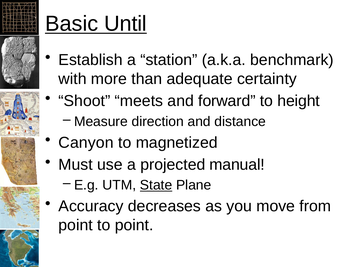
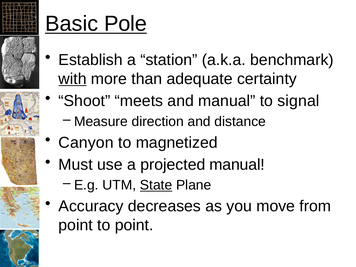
Until: Until -> Pole (126, 24)
with underline: none -> present (73, 79)
and forward: forward -> manual (227, 101)
height: height -> signal (298, 101)
